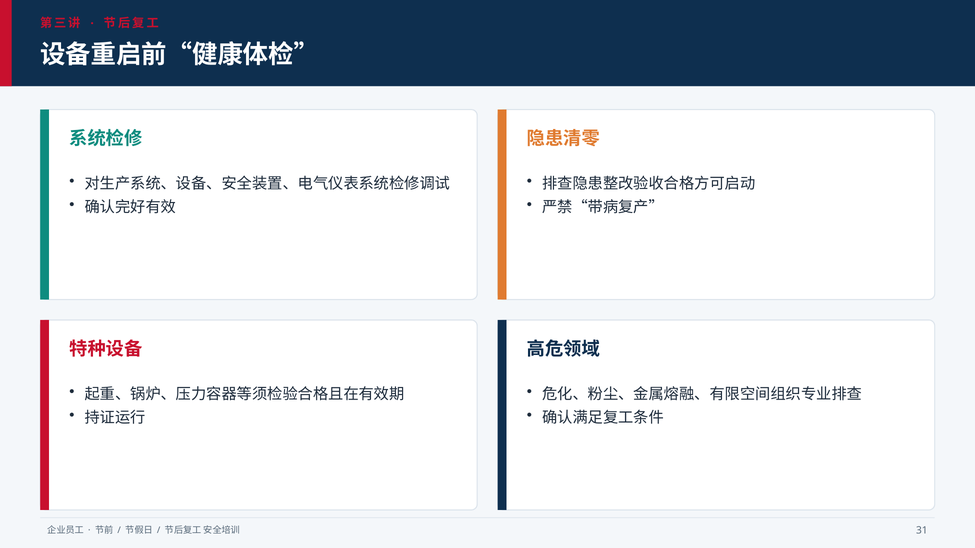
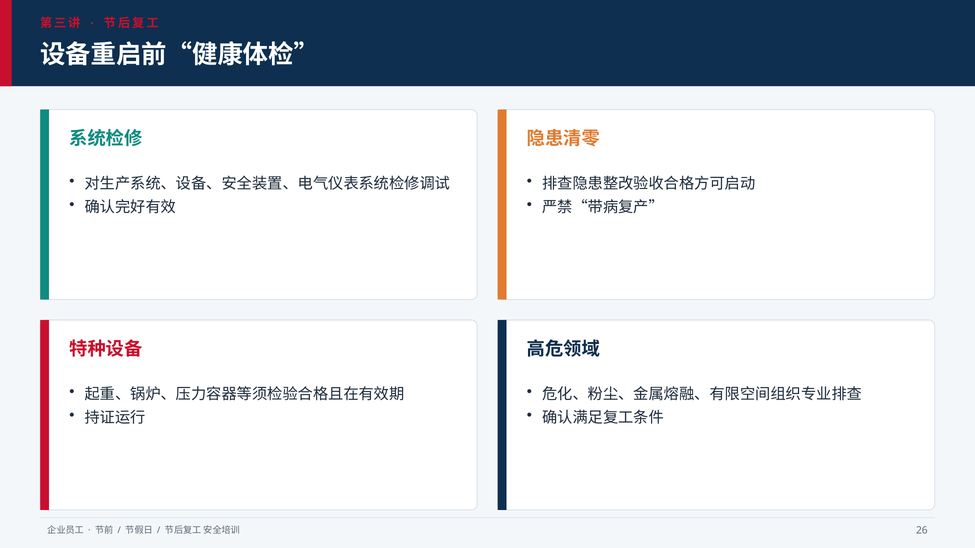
31: 31 -> 26 (922, 531)
